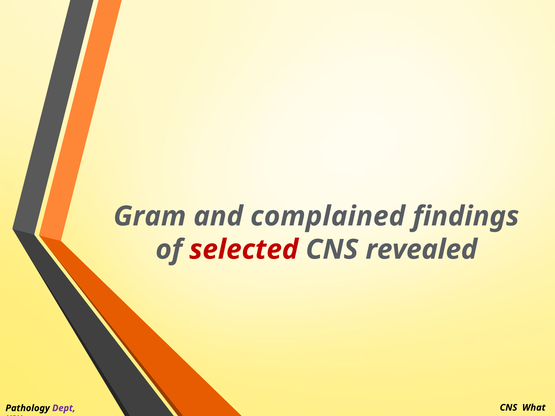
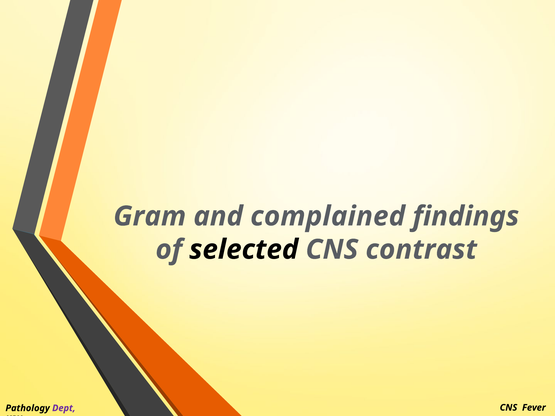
selected colour: red -> black (244, 250)
revealed: revealed -> contrast (421, 250)
What: What -> Fever (534, 408)
